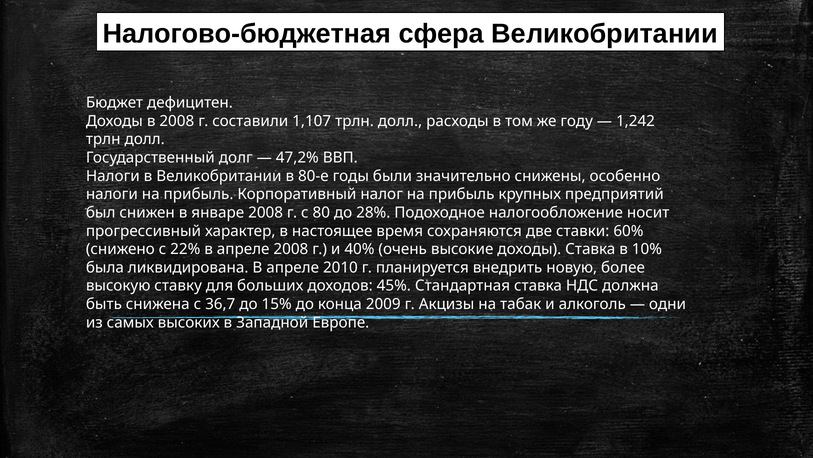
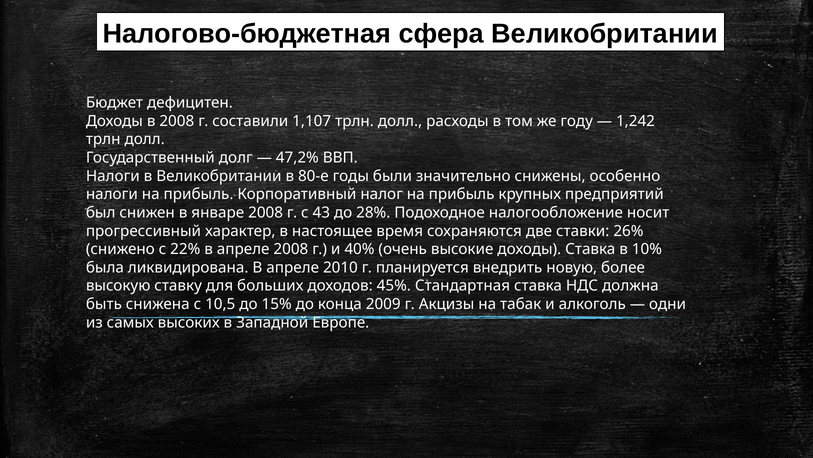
80: 80 -> 43 (321, 212)
60%: 60% -> 26% (628, 231)
36,7: 36,7 -> 10,5 (220, 304)
